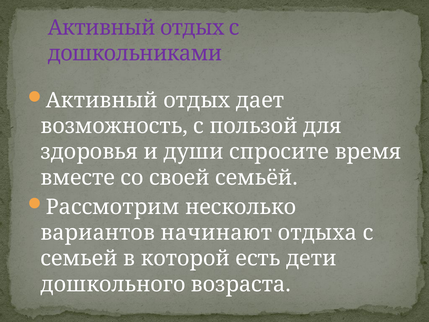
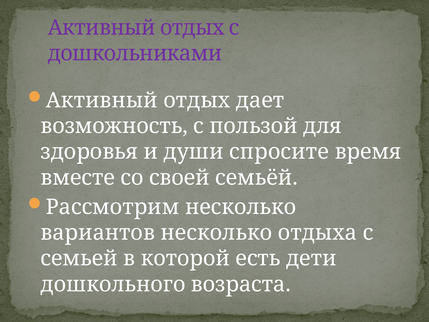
вариантов начинают: начинают -> несколько (216, 233)
